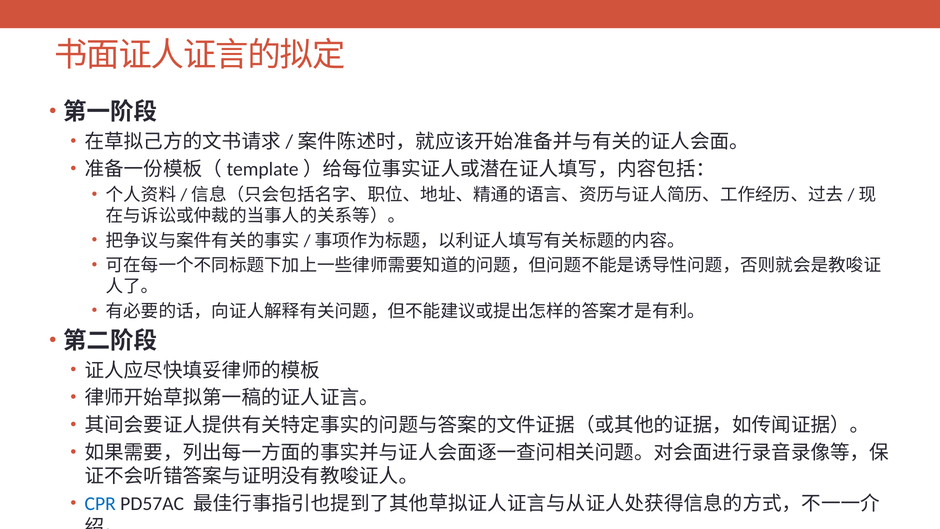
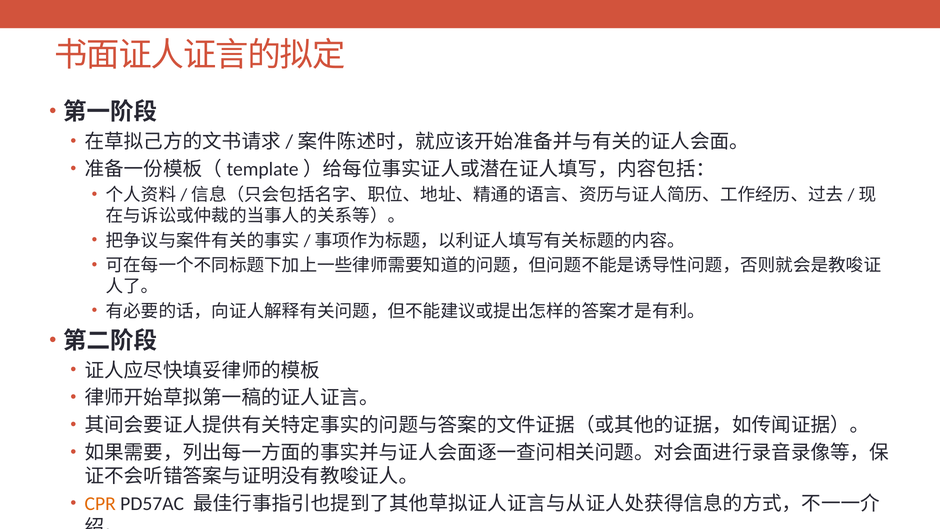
CPR colour: blue -> orange (100, 504)
